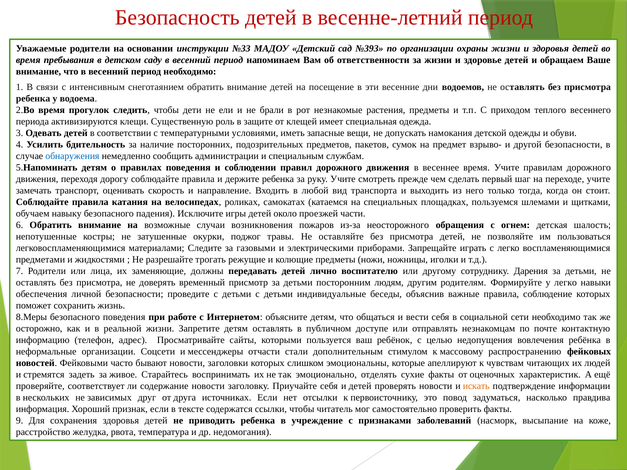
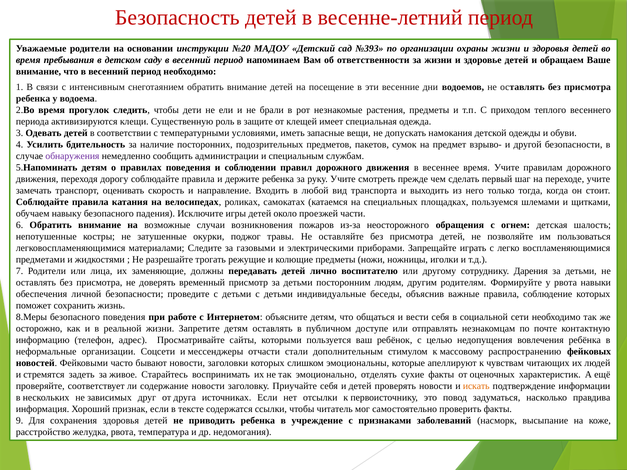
№33: №33 -> №20 (241, 49)
обнаружения colour: blue -> purple (72, 156)
у легко: легко -> рвота (566, 283)
